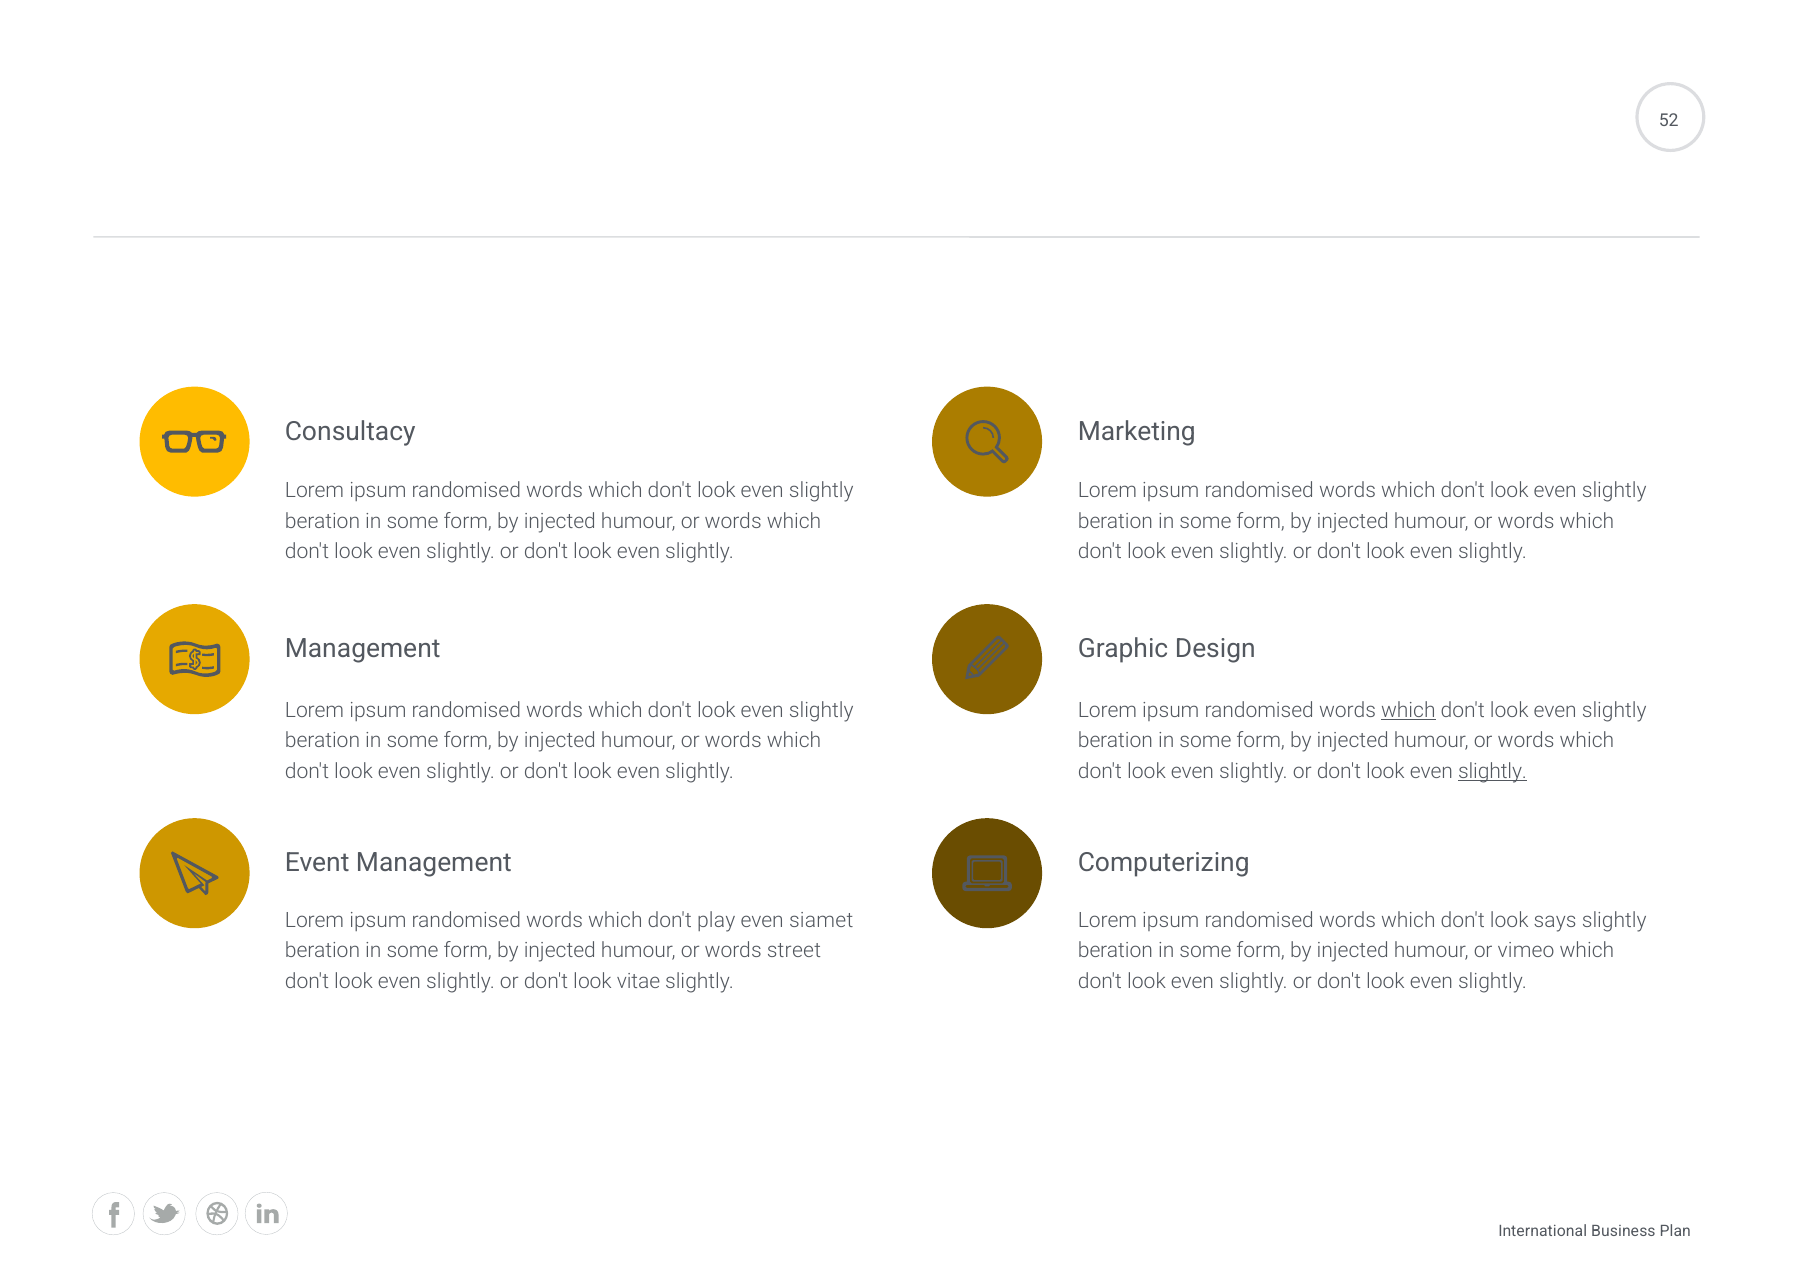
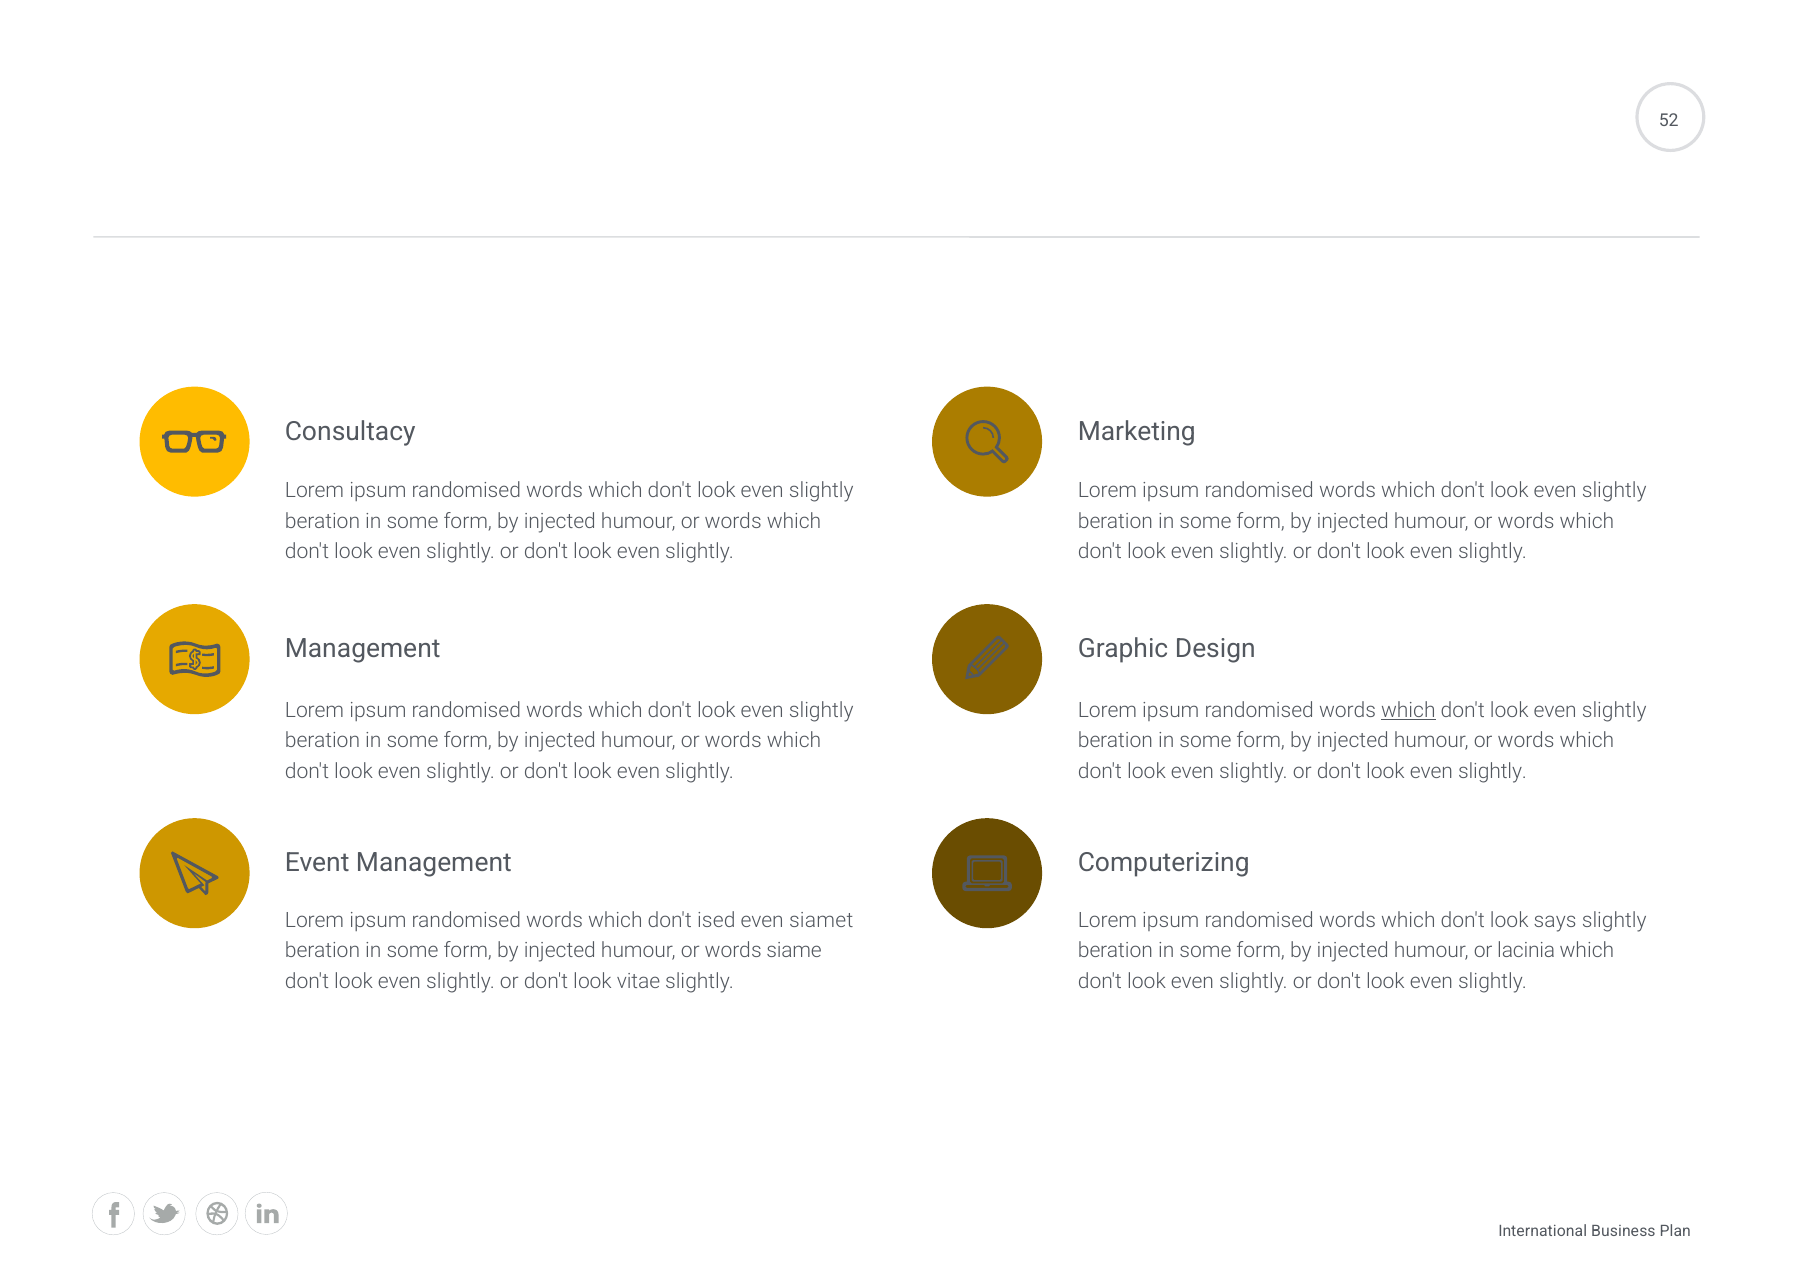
slightly underline: present -> none (1492, 771)
play: play -> ised (716, 921)
street: street -> siame (794, 951)
vimeo: vimeo -> lacinia (1526, 951)
